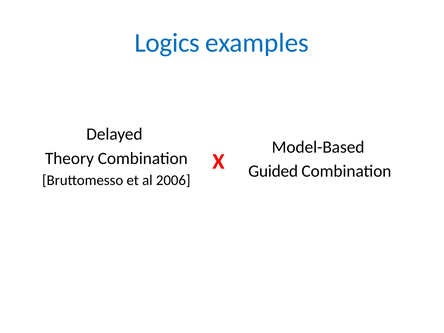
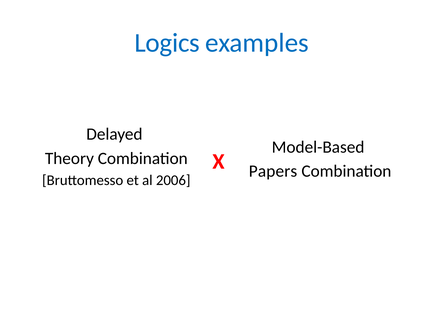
Guided: Guided -> Papers (273, 171)
